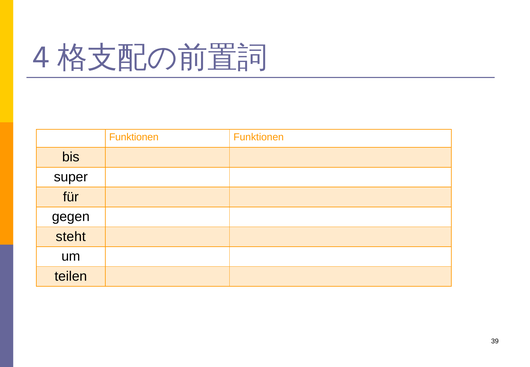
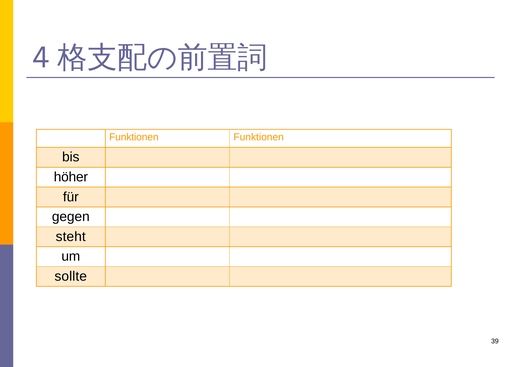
super: super -> höher (71, 177)
teilen: teilen -> sollte (71, 276)
